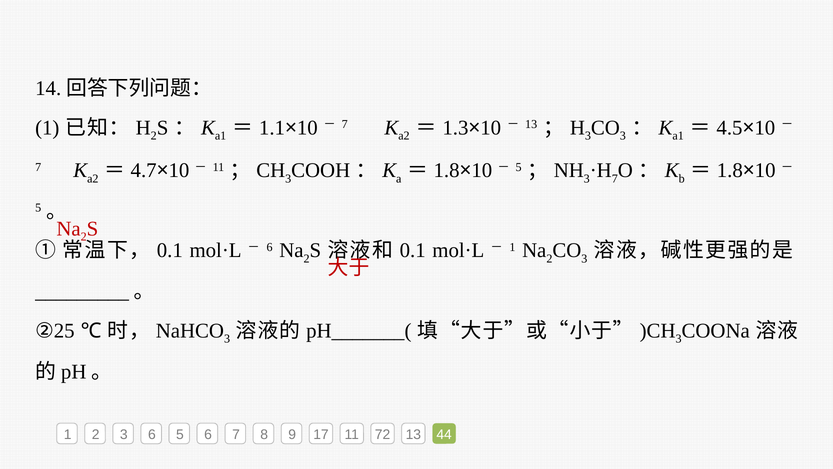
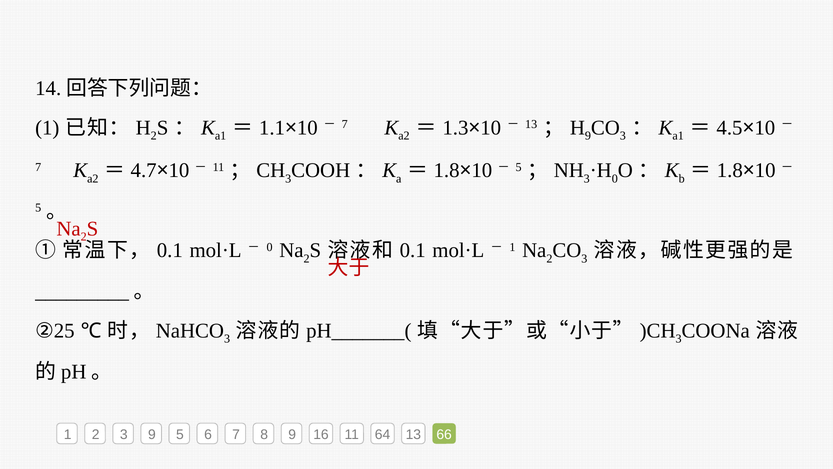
3: 3 -> 9 (588, 136)
7: 7 -> 0 (615, 178)
6: 6 -> 0 (270, 247)
3 6: 6 -> 9 (152, 434)
17: 17 -> 16 (321, 434)
72: 72 -> 64 (383, 434)
44: 44 -> 66 (444, 434)
